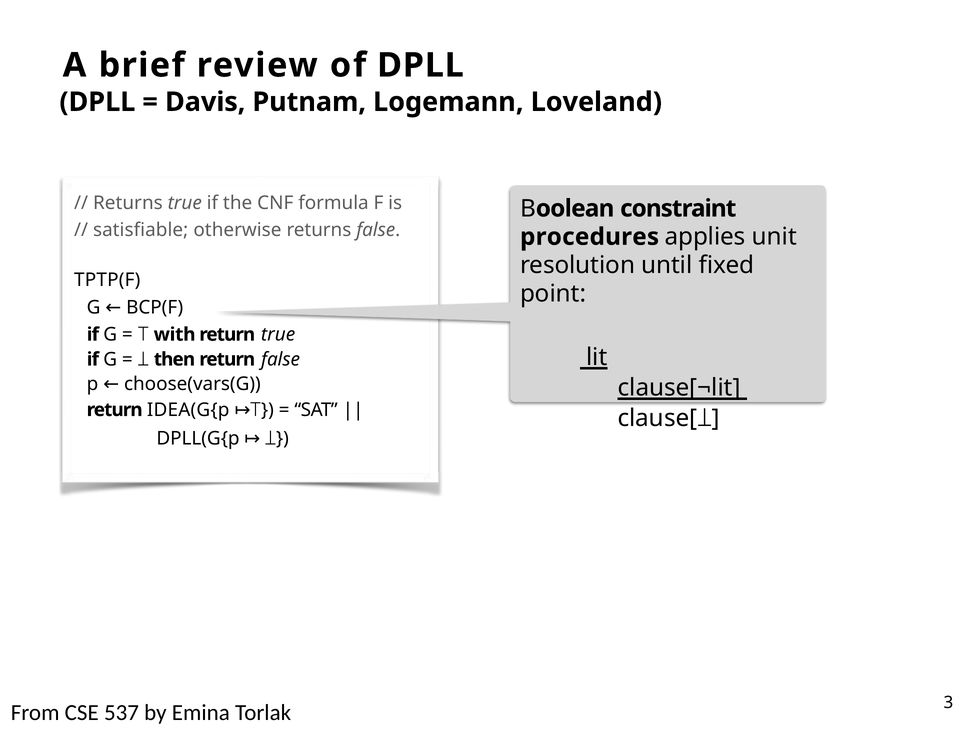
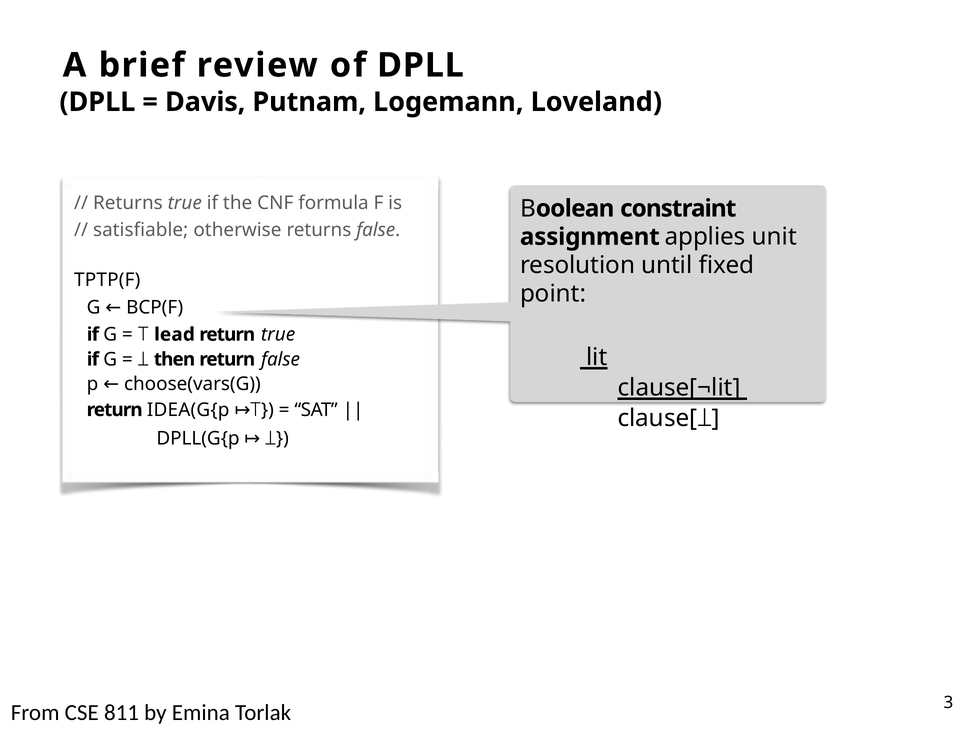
procedures: procedures -> assignment (590, 237)
with: with -> lead (174, 334)
537: 537 -> 811 (122, 712)
